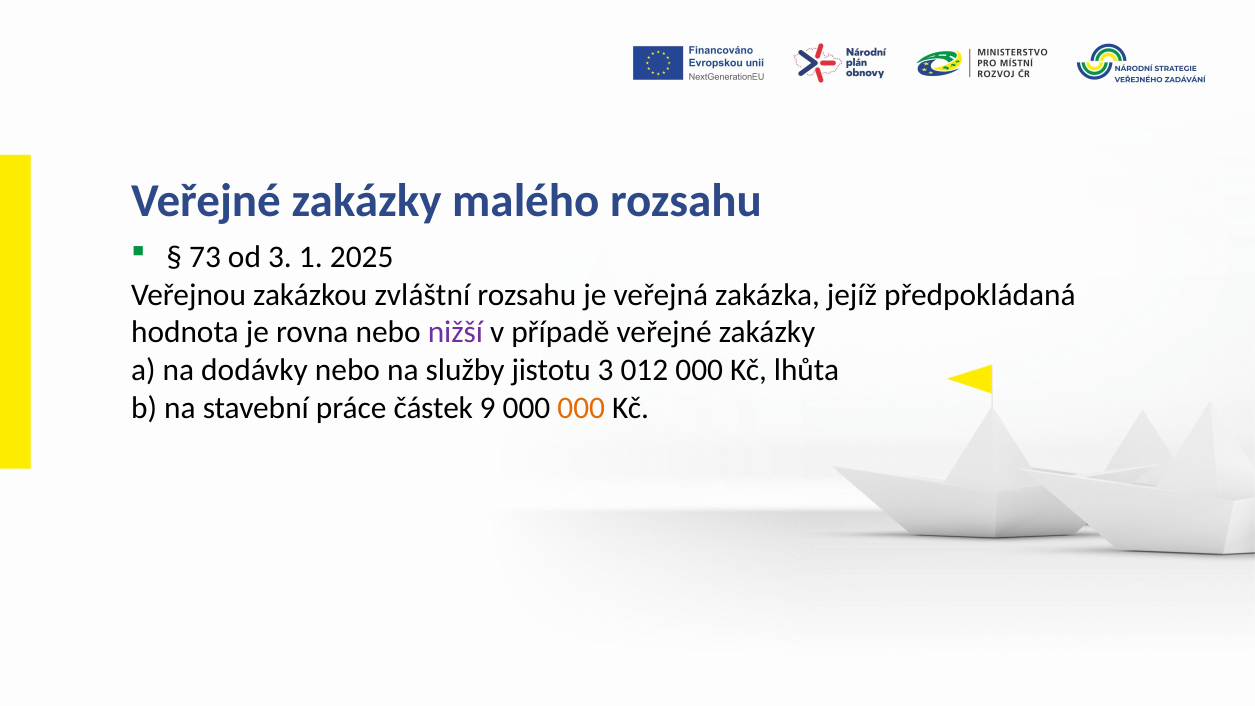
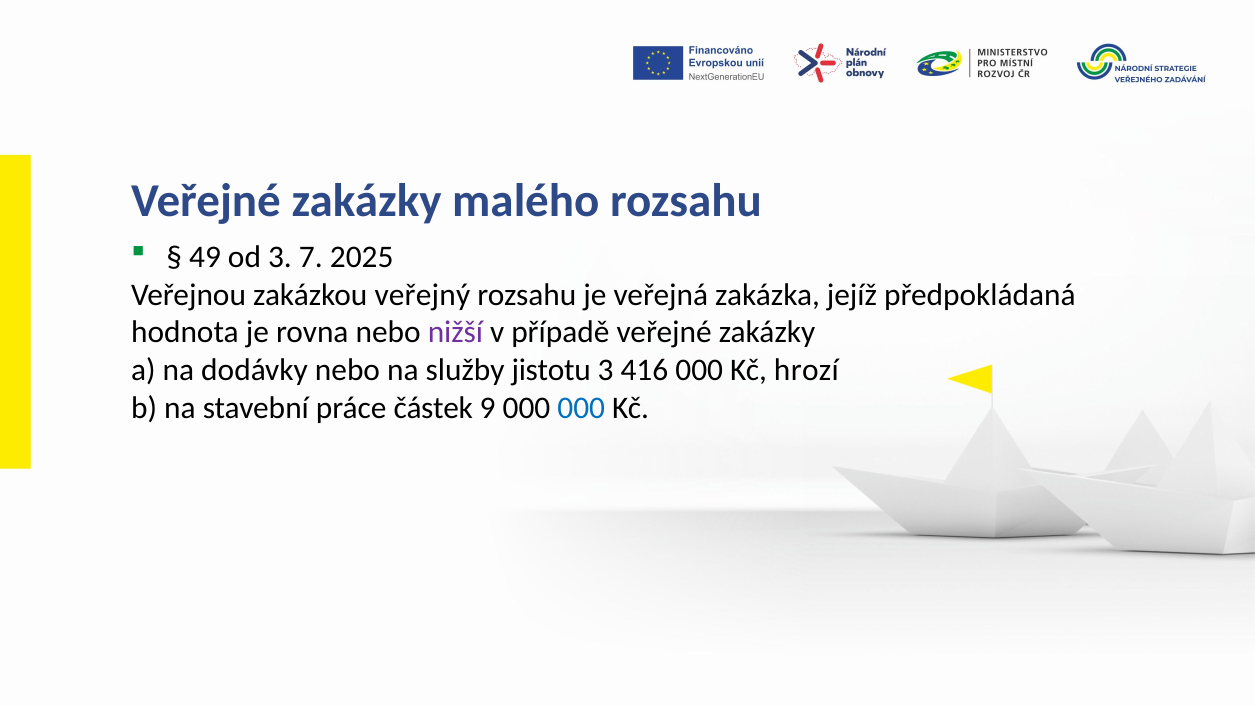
73: 73 -> 49 (205, 257)
1: 1 -> 7 (311, 257)
zvláštní: zvláštní -> veřejný (422, 295)
012: 012 -> 416 (644, 370)
lhůta: lhůta -> hrozí (806, 370)
000 colour: orange -> blue (581, 408)
